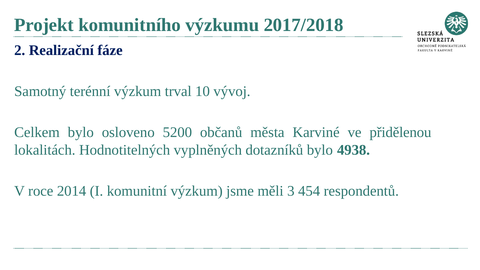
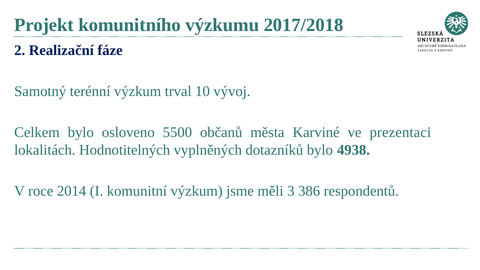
5200: 5200 -> 5500 (177, 132)
přidělenou: přidělenou -> prezentaci (400, 132)
454: 454 -> 386 (309, 191)
